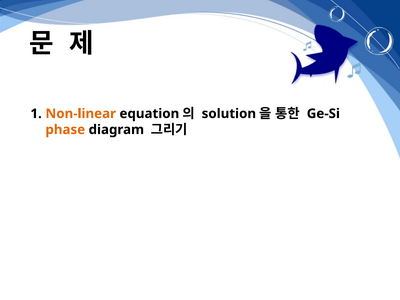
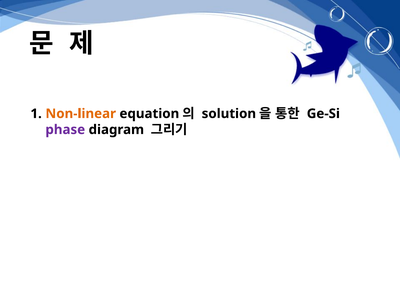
phase colour: orange -> purple (65, 130)
